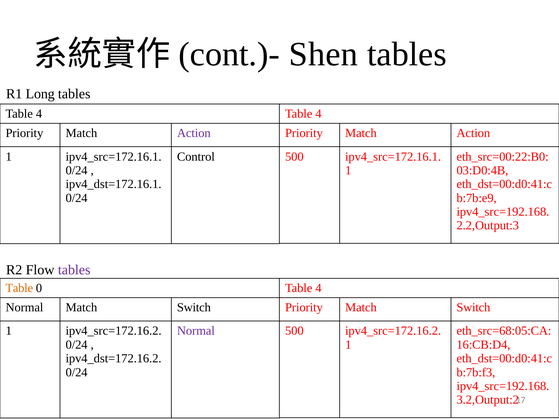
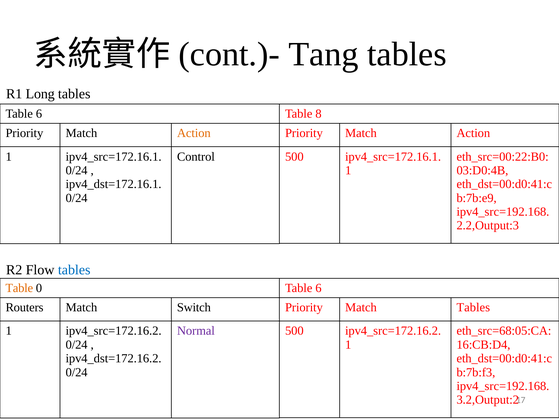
Shen: Shen -> Tang (323, 54)
4: 4 -> 6 (39, 114)
4: 4 -> 8 (319, 114)
Action colour: purple -> orange (194, 133)
tables colour: purple -> blue (74, 270)
4: 4 -> 6 (319, 288)
Normal: Normal -> Routers (25, 308)
Priority Match Switch: Switch -> Tables (473, 308)
